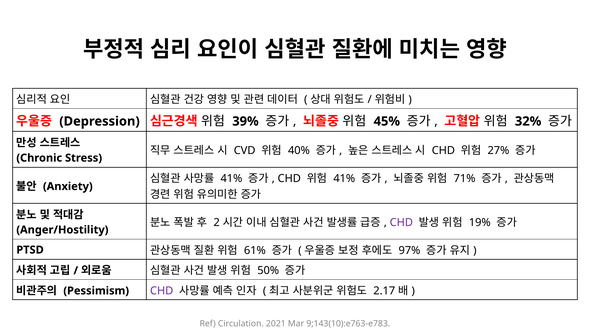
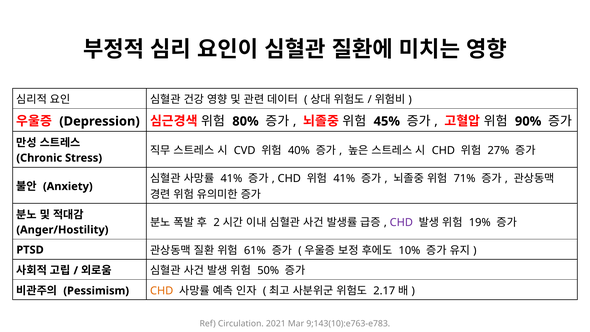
39%: 39% -> 80% (245, 121)
32%: 32% -> 90% (528, 121)
97%: 97% -> 10% (409, 250)
CHD colour: purple -> orange (162, 291)
